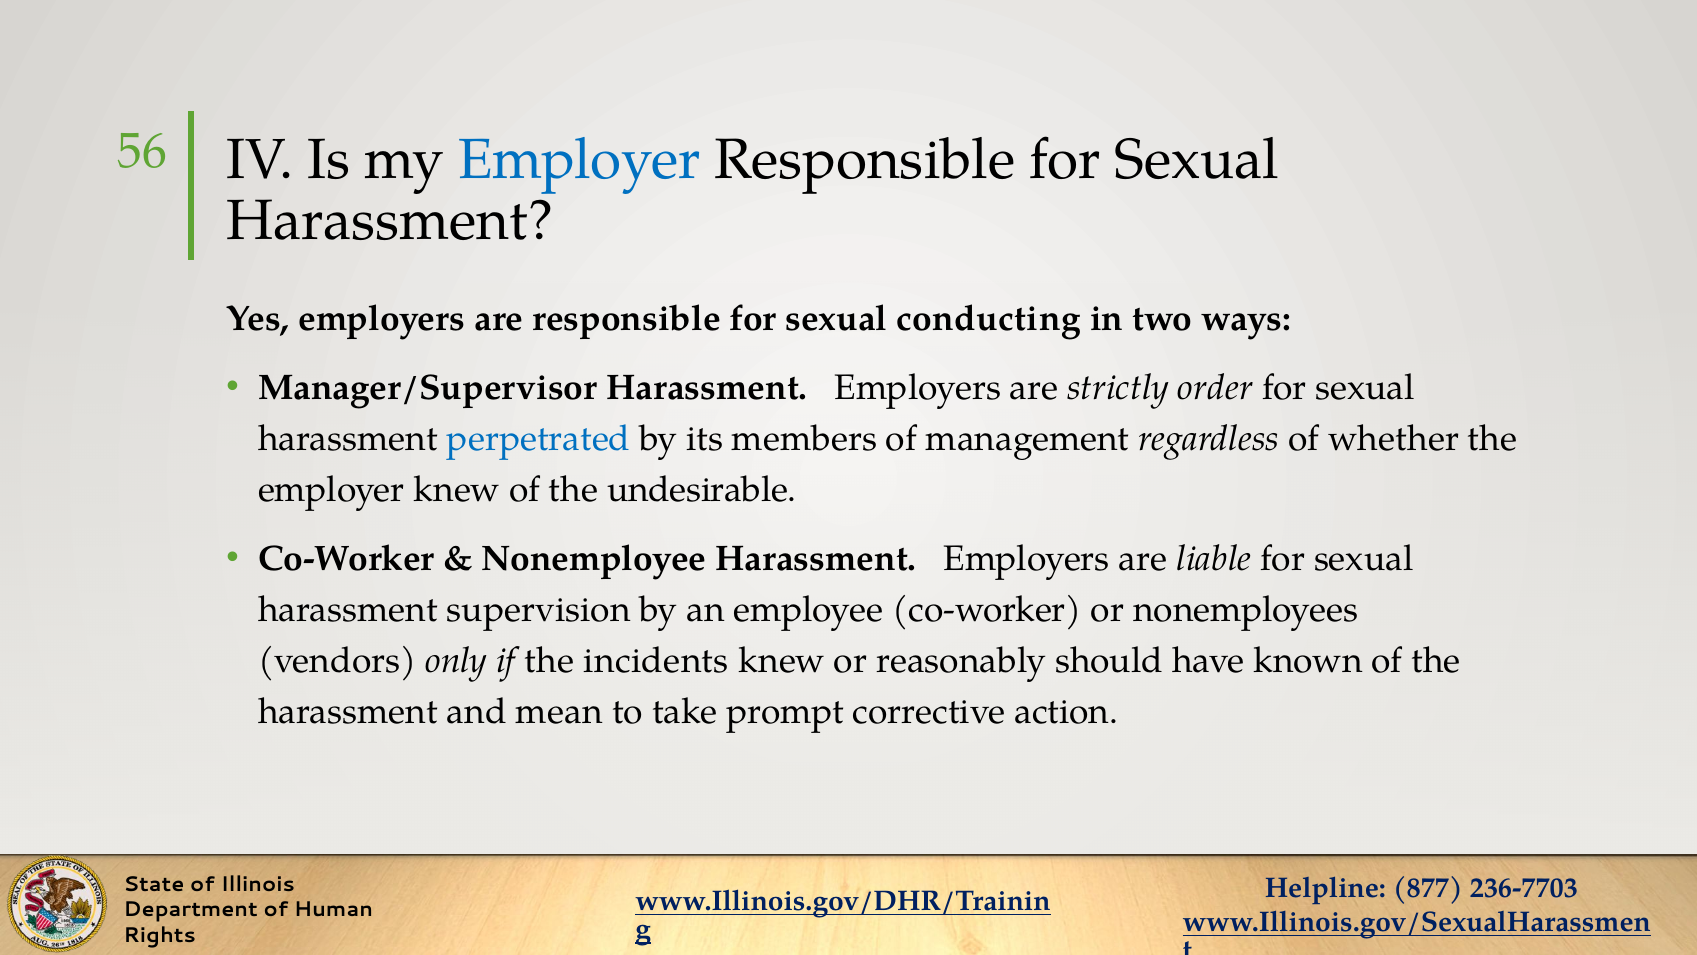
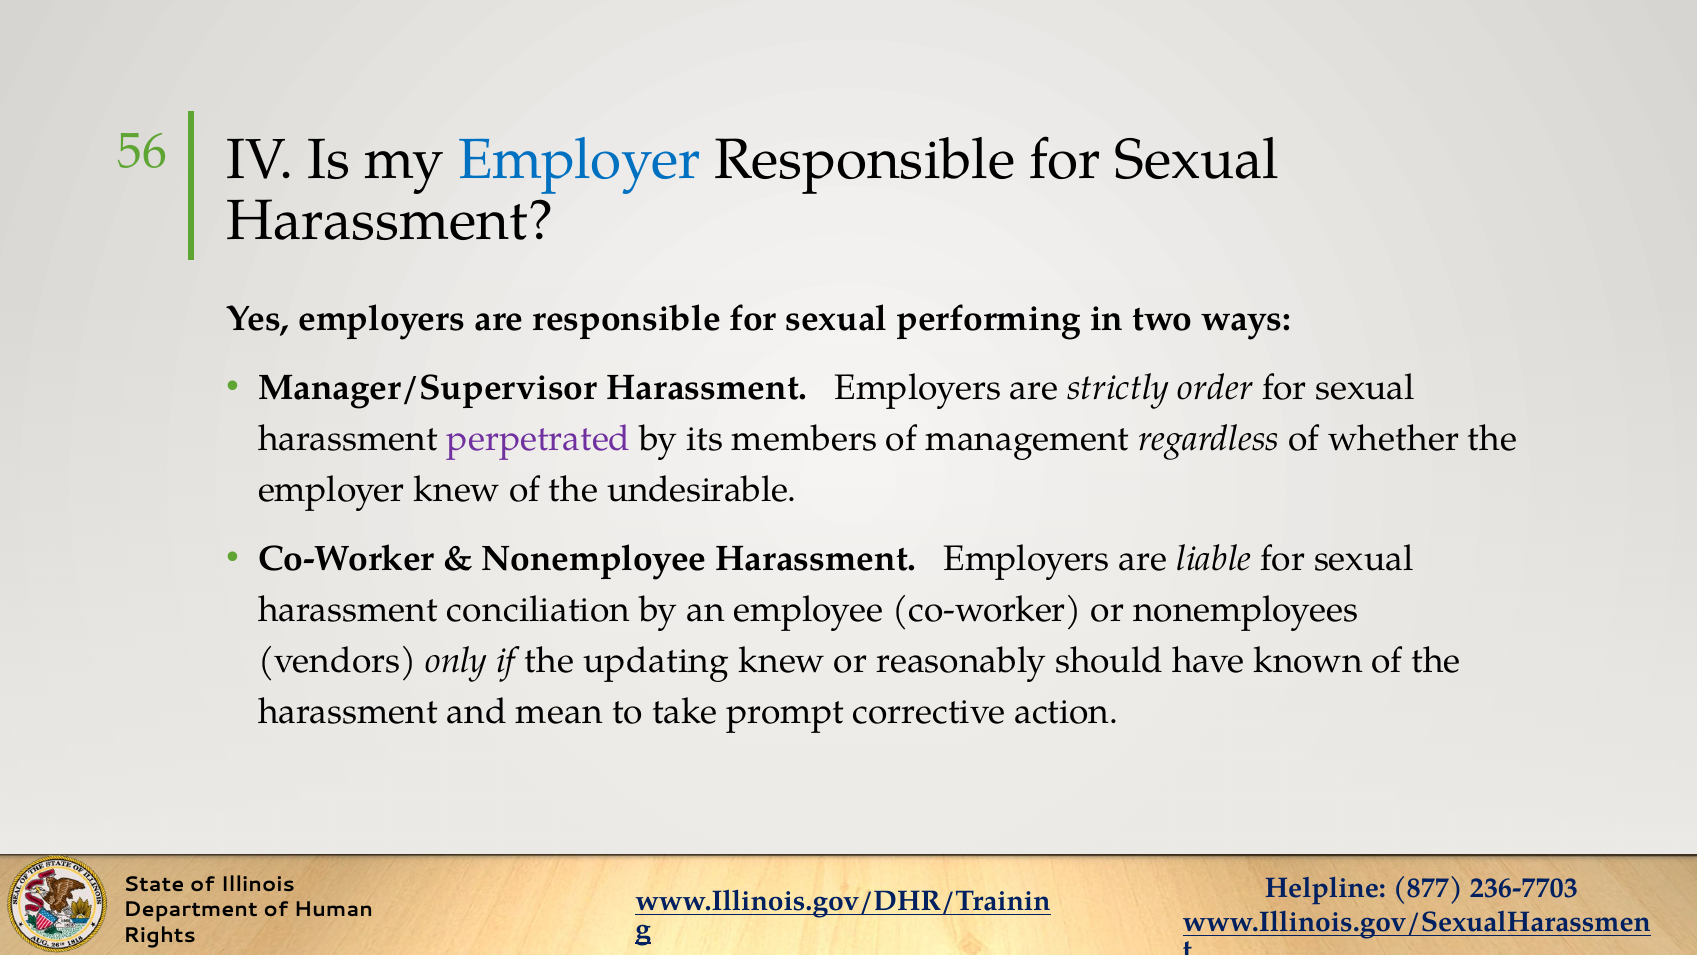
conducting: conducting -> performing (989, 319)
perpetrated colour: blue -> purple (539, 439)
supervision: supervision -> conciliation (539, 609)
incidents: incidents -> updating (656, 660)
